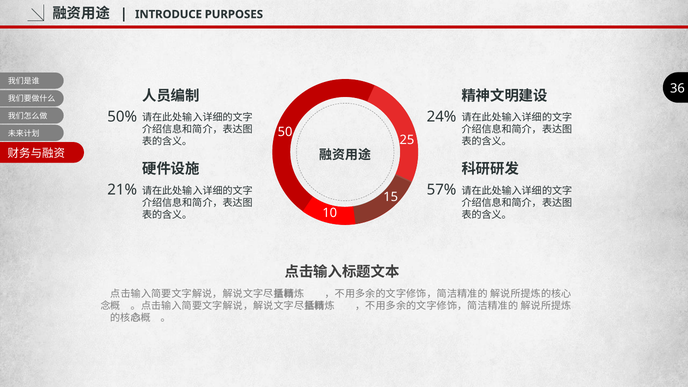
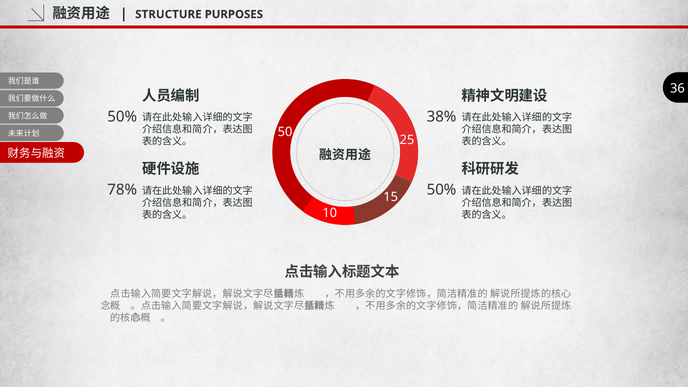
INTRODUCE: INTRODUCE -> STRUCTURE (168, 14)
24%: 24% -> 38% (442, 117)
21%: 21% -> 78% (122, 190)
57%: 57% -> 50% (442, 190)
